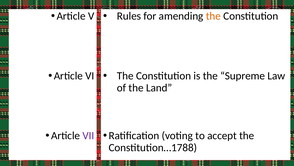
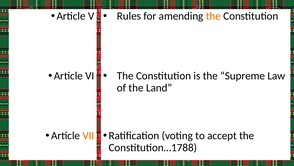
VII colour: purple -> orange (88, 135)
